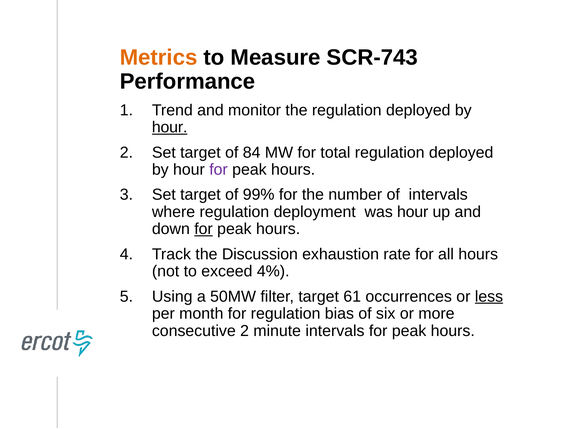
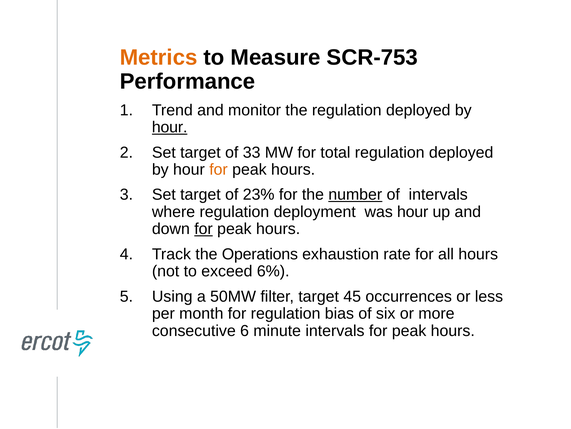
SCR-743: SCR-743 -> SCR-753 (372, 58)
84: 84 -> 33 (252, 152)
for colour: purple -> orange (219, 169)
99%: 99% -> 23% (259, 194)
number underline: none -> present (355, 194)
Discussion: Discussion -> Operations (260, 254)
4%: 4% -> 6% (273, 271)
61: 61 -> 45 (352, 296)
less underline: present -> none (489, 296)
consecutive 2: 2 -> 6 (245, 330)
